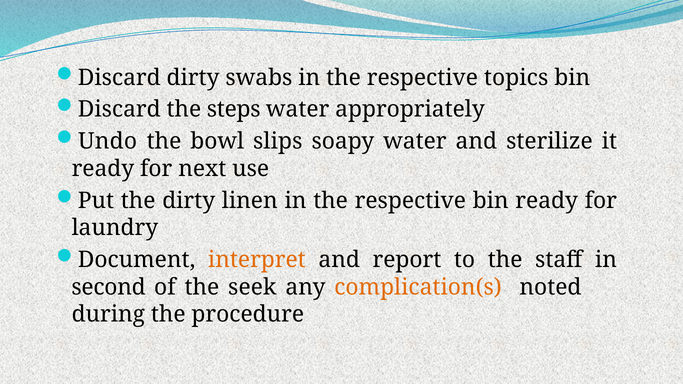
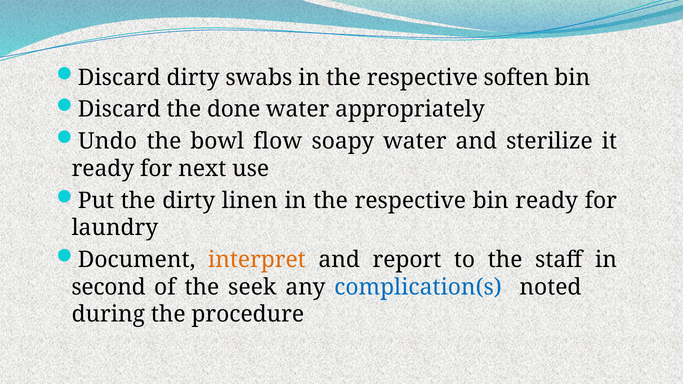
topics: topics -> soften (516, 78)
steps: steps -> done (234, 109)
slips: slips -> flow (278, 141)
complication(s colour: orange -> blue (418, 287)
